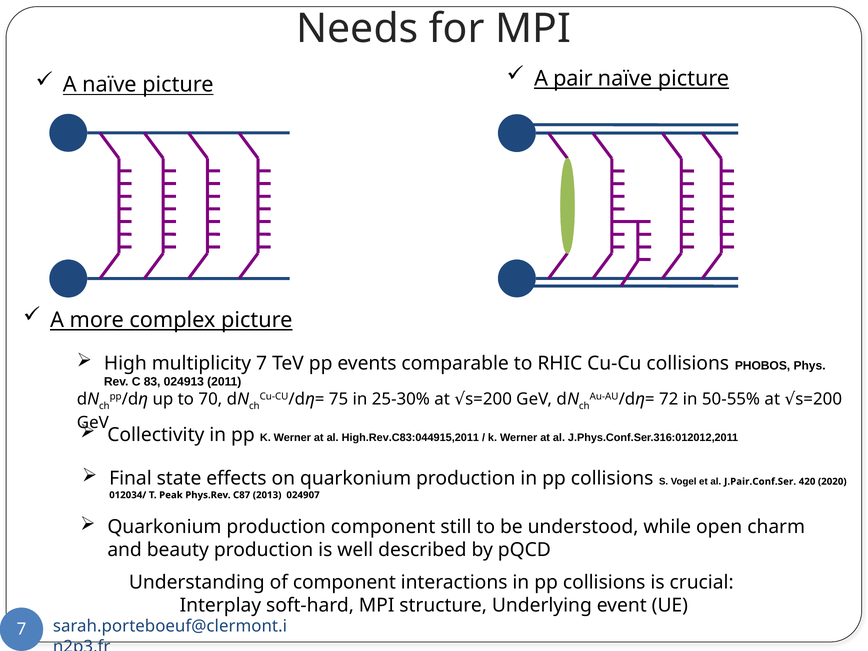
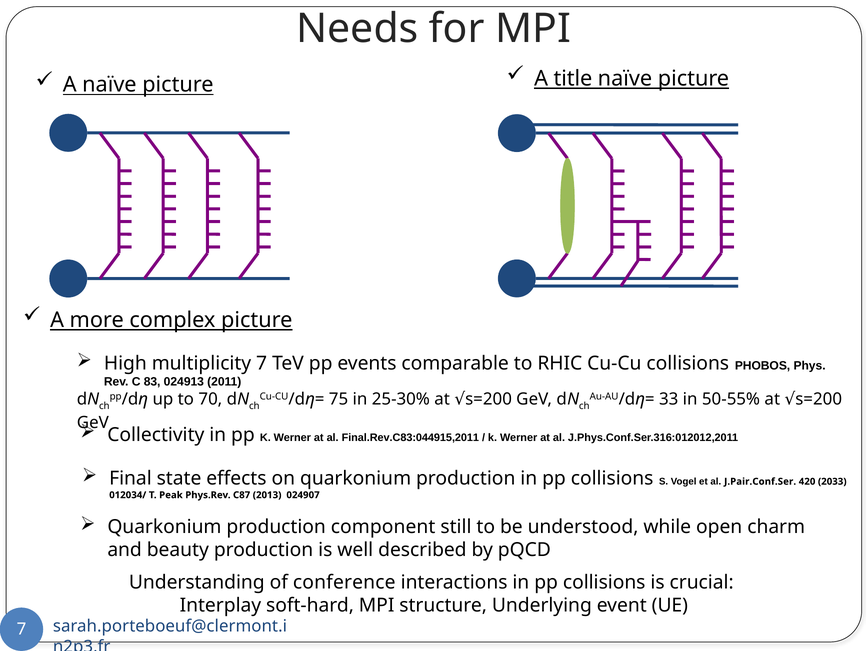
pair: pair -> title (573, 78)
72: 72 -> 33 (669, 399)
High.Rev.C83:044915,2011: High.Rev.C83:044915,2011 -> Final.Rev.C83:044915,2011 (410, 437)
2020: 2020 -> 2033 (832, 482)
of component: component -> conference (344, 582)
